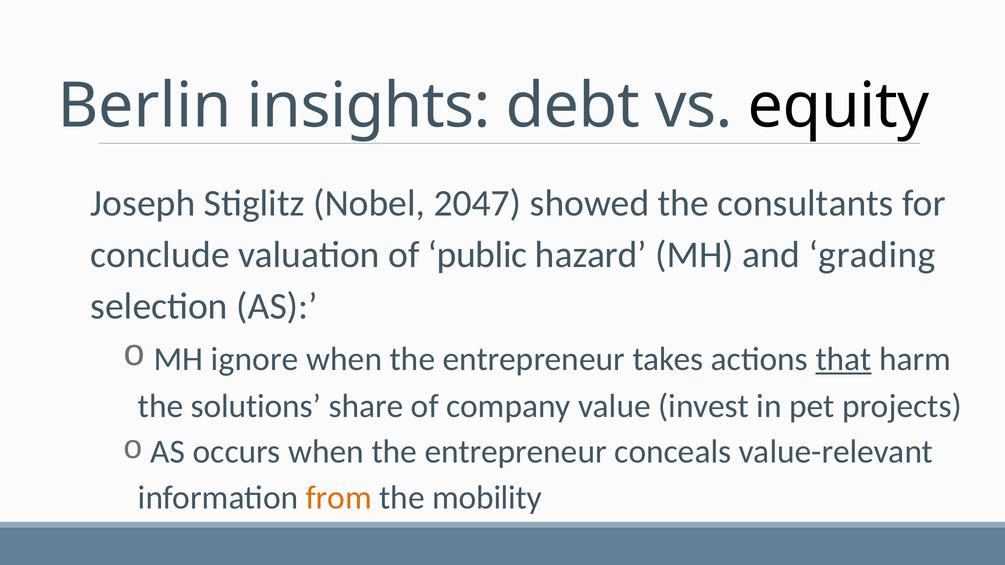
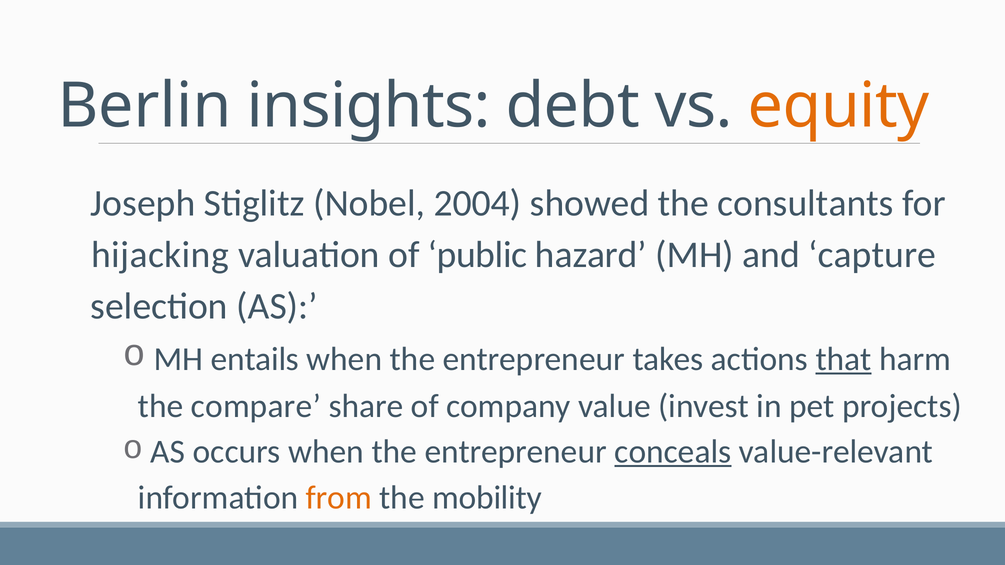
equity colour: black -> orange (839, 106)
2047: 2047 -> 2004 (478, 204)
conclude: conclude -> hijacking (160, 255)
grading: grading -> capture (872, 255)
ignore: ignore -> entails (255, 360)
solutions: solutions -> compare (256, 406)
conceals underline: none -> present (673, 452)
